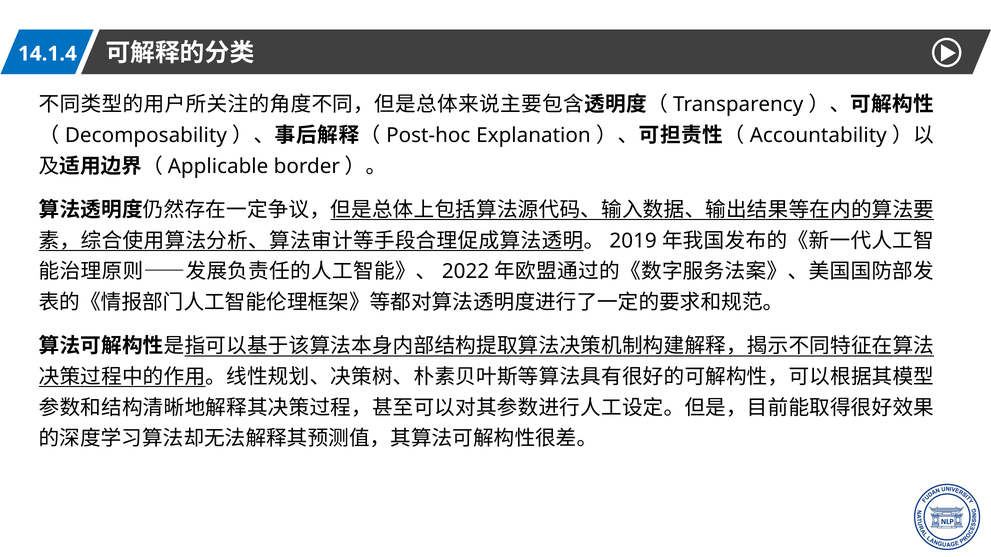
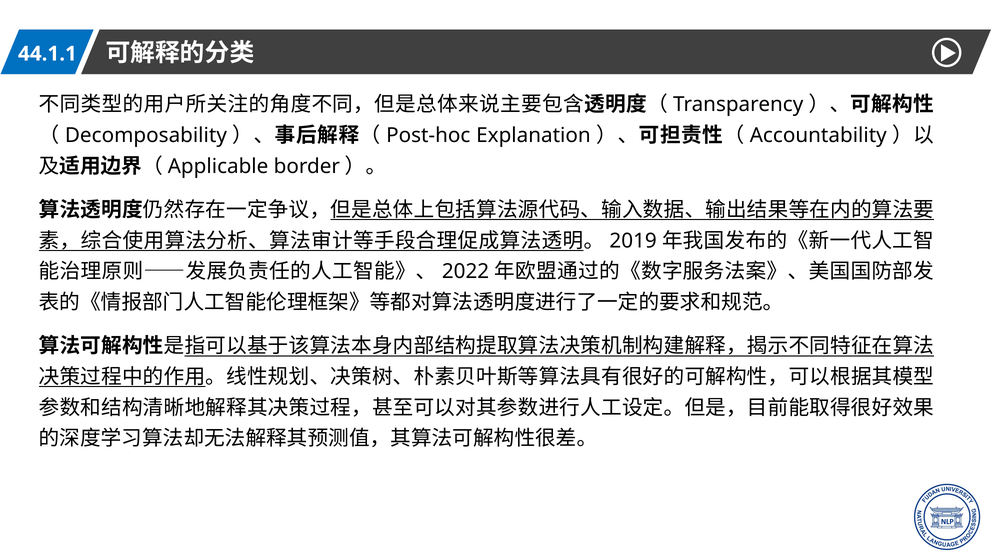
14.1.4: 14.1.4 -> 44.1.1 (47, 54)
